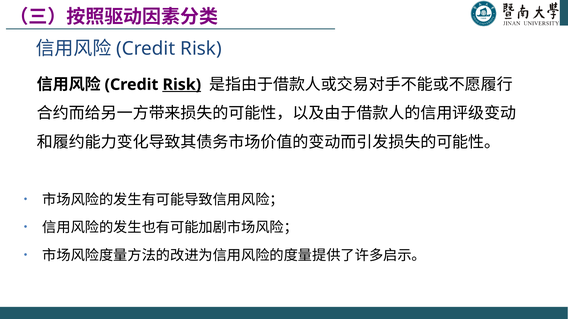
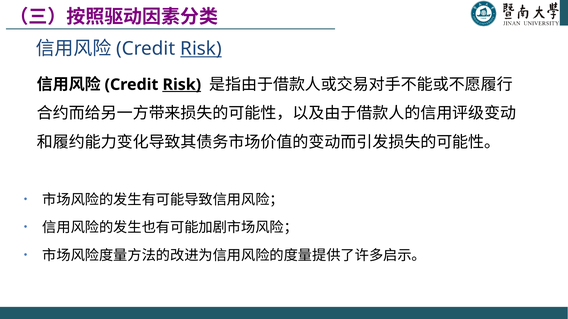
Risk underline: none -> present (201, 49)
